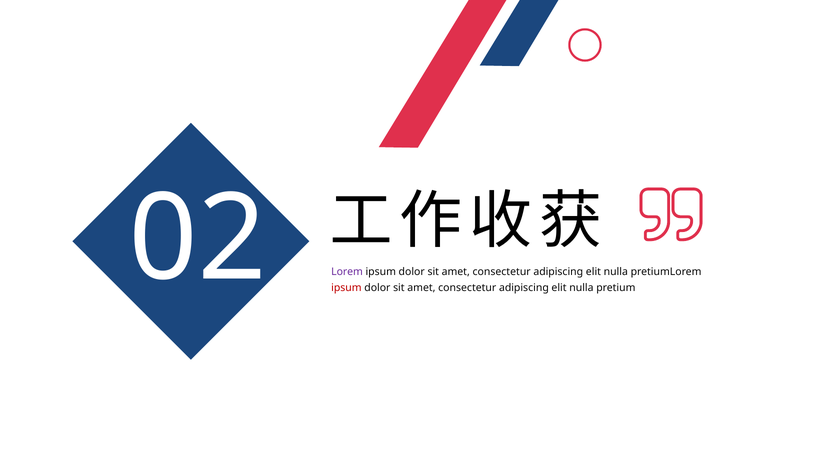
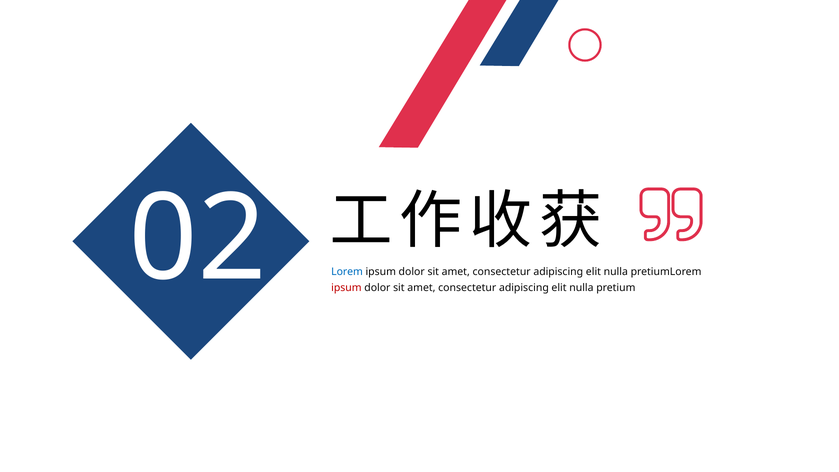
Lorem colour: purple -> blue (347, 272)
